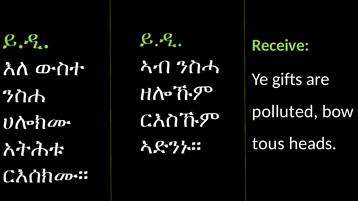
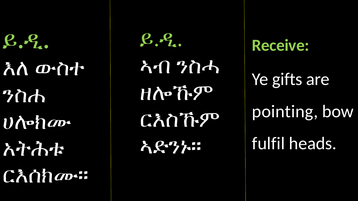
polluted: polluted -> pointing (285, 112)
tous: tous -> fulfil (268, 144)
